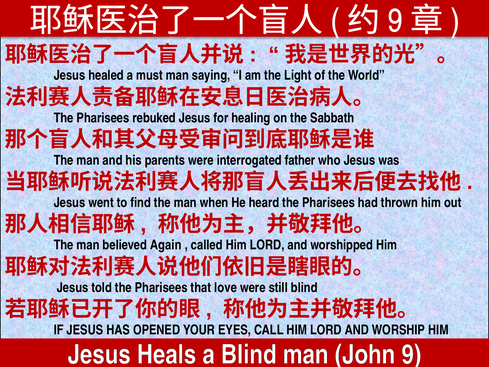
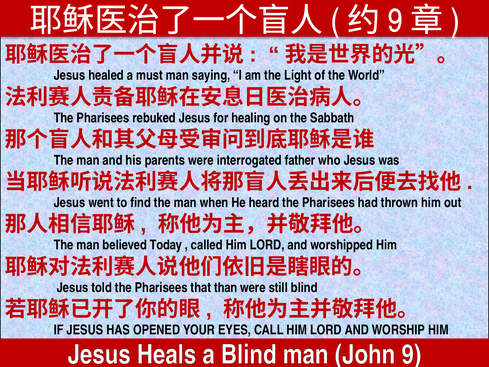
Again: Again -> Today (166, 245)
love: love -> than (226, 287)
